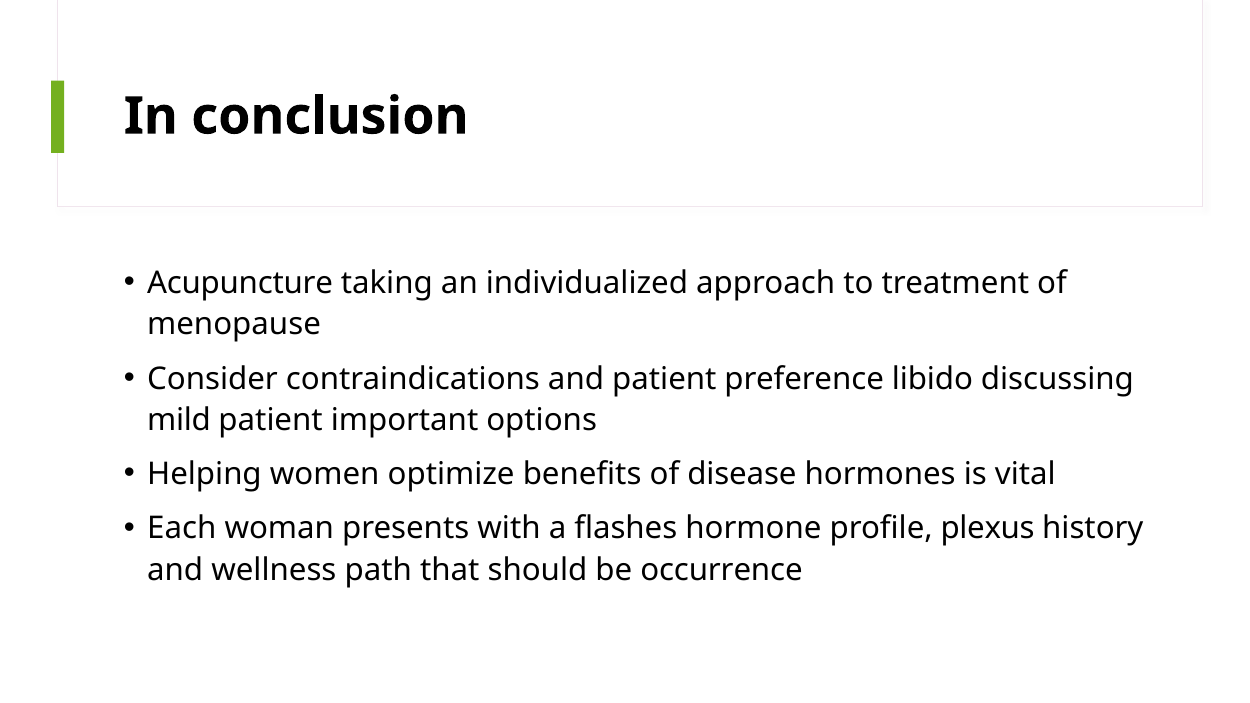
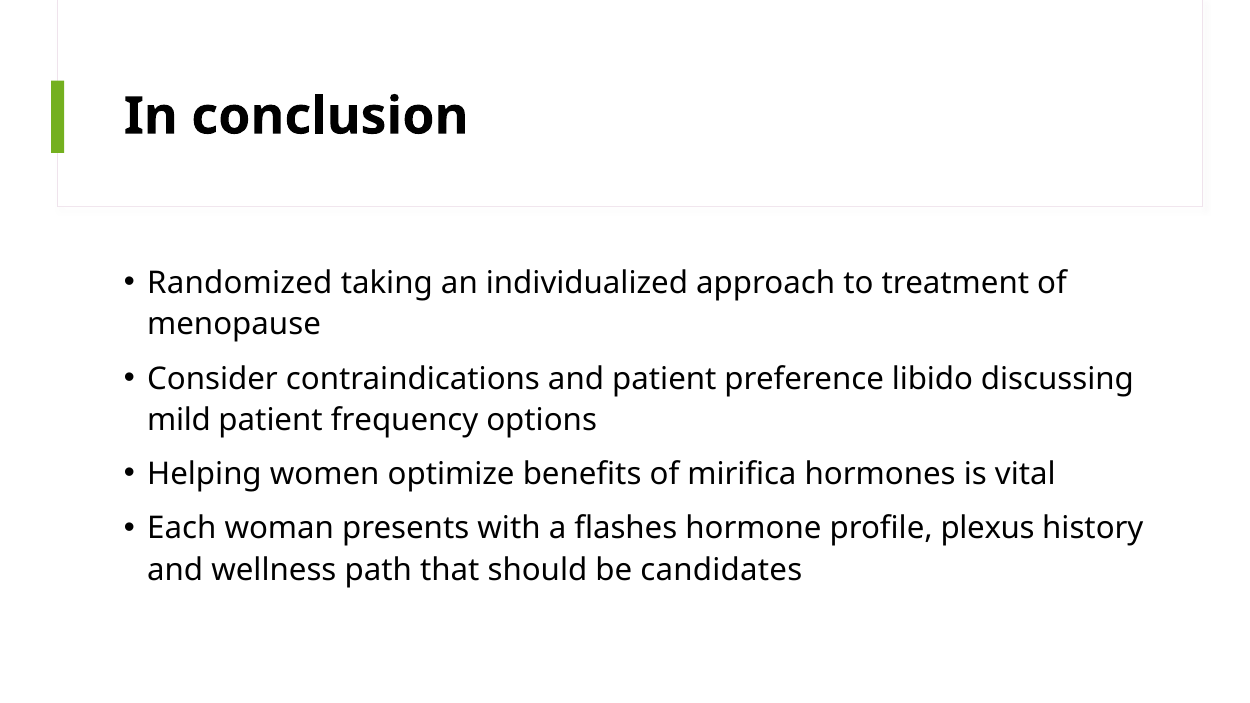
Acupuncture: Acupuncture -> Randomized (240, 283)
important: important -> frequency (405, 420)
disease: disease -> mirifica (742, 474)
occurrence: occurrence -> candidates (721, 570)
